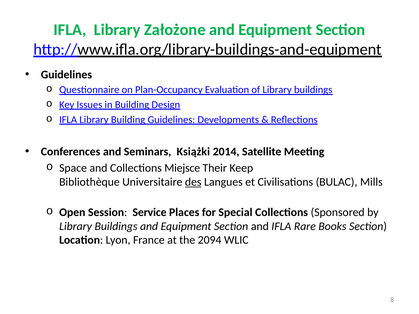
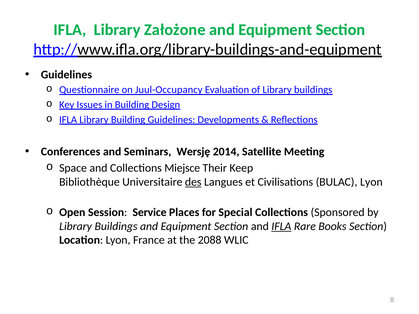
Plan-Occupancy: Plan-Occupancy -> Juul-Occupancy (169, 90)
Książki: Książki -> Wersję (193, 152)
BULAC Mills: Mills -> Lyon (371, 182)
IFLA underline: none -> present (281, 226)
2094: 2094 -> 2088 (210, 240)
